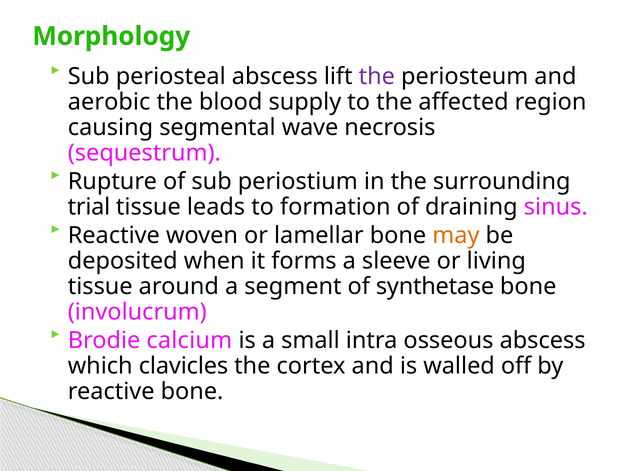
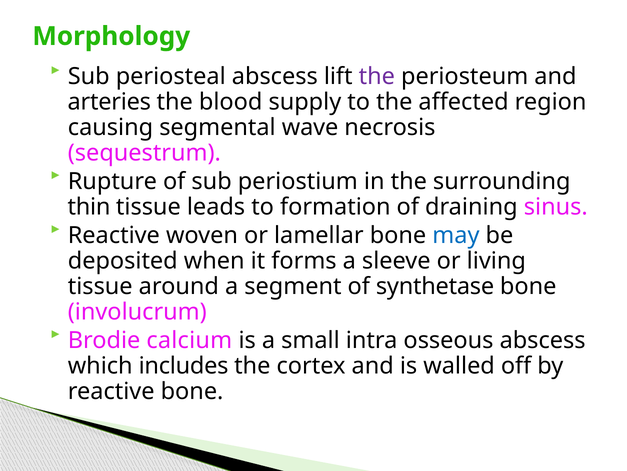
aerobic: aerobic -> arteries (109, 102)
trial: trial -> thin (89, 207)
may colour: orange -> blue (456, 235)
clavicles: clavicles -> includes (184, 365)
